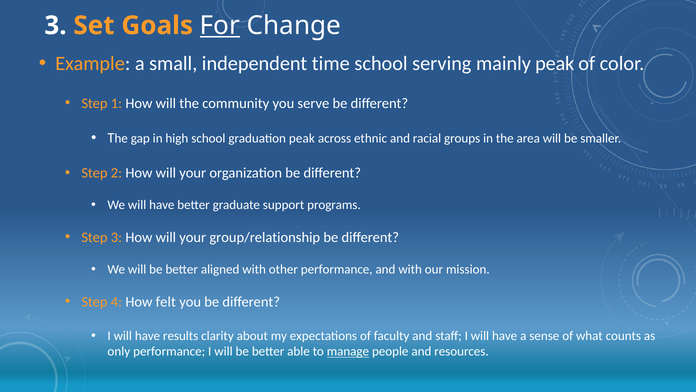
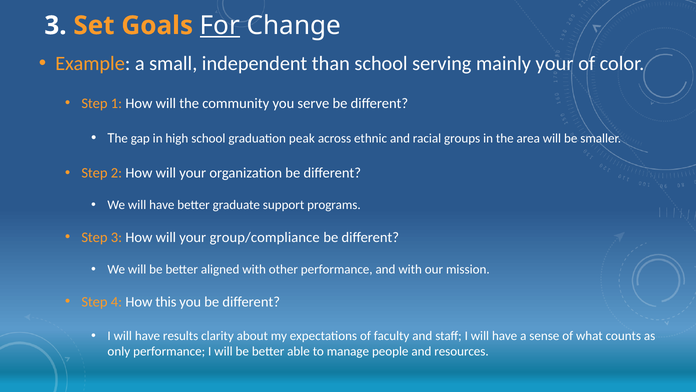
time: time -> than (331, 64)
mainly peak: peak -> your (555, 64)
group/relationship: group/relationship -> group/compliance (265, 237)
felt: felt -> this (166, 302)
manage underline: present -> none (348, 351)
